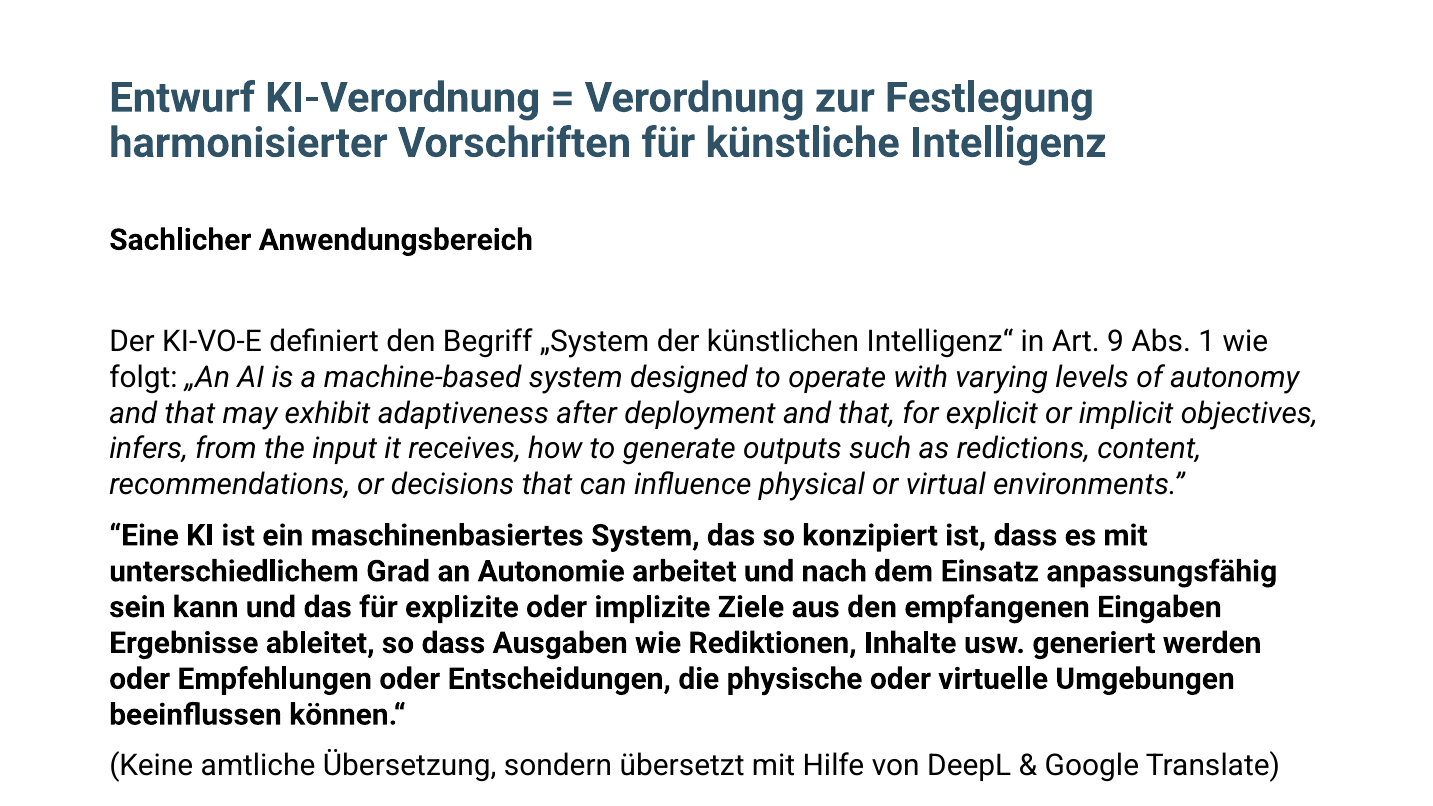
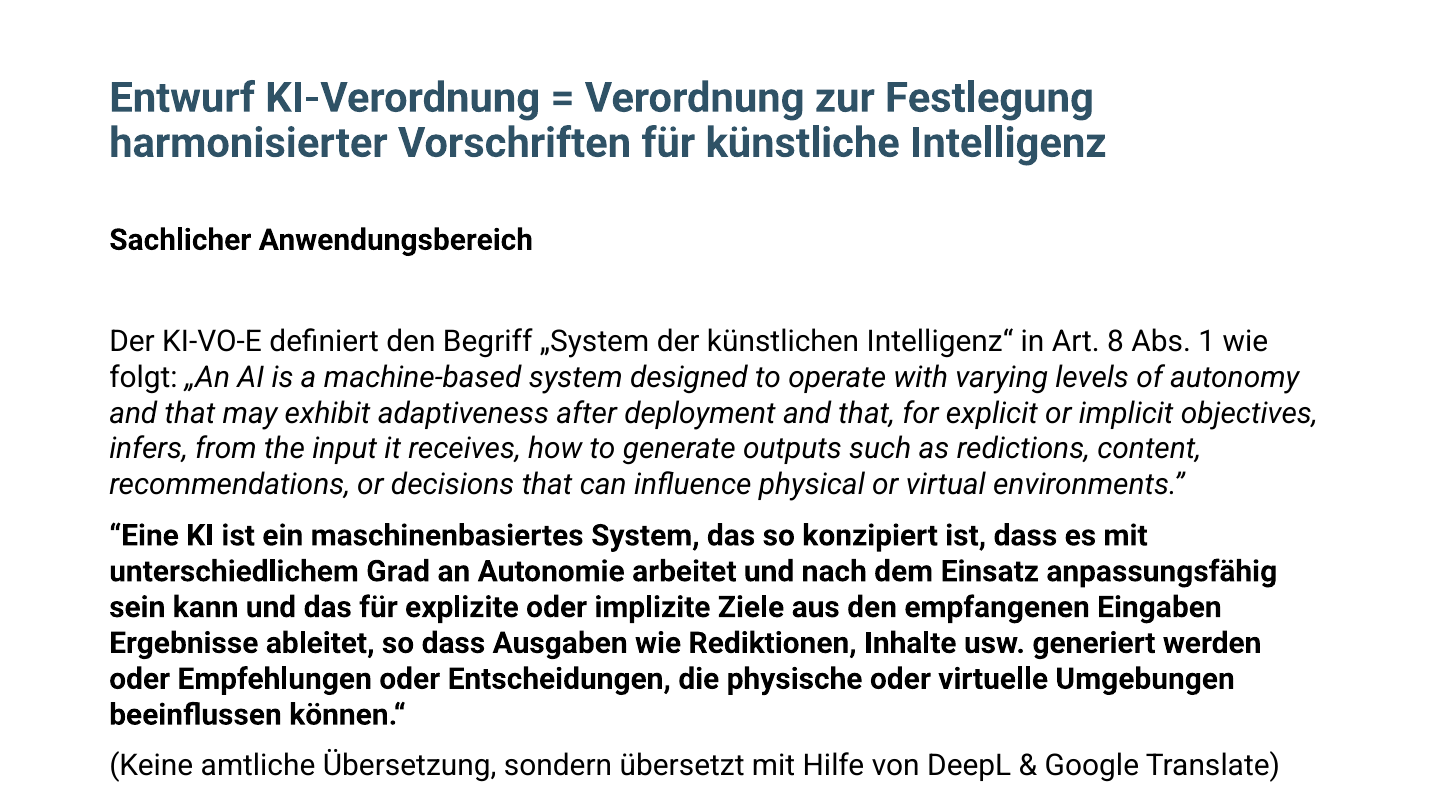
9: 9 -> 8 (1116, 342)
